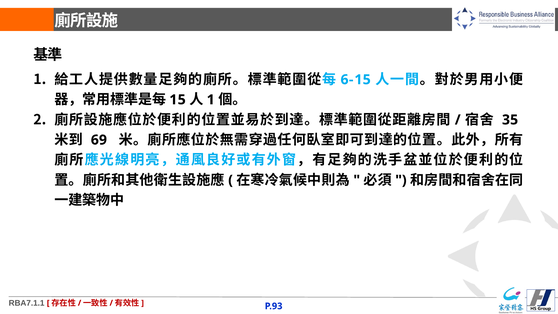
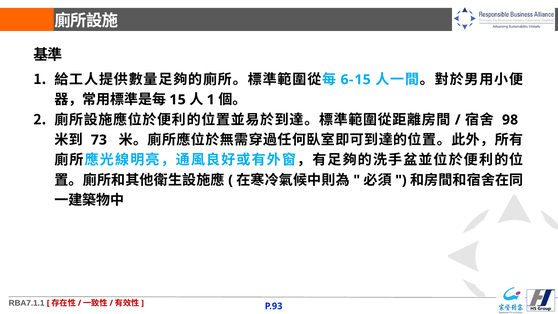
35: 35 -> 98 (510, 120)
69: 69 -> 73 (99, 140)
